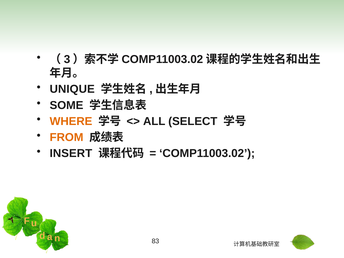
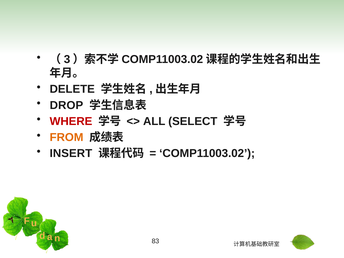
UNIQUE: UNIQUE -> DELETE (72, 89)
SOME: SOME -> DROP (66, 105)
WHERE colour: orange -> red (71, 121)
